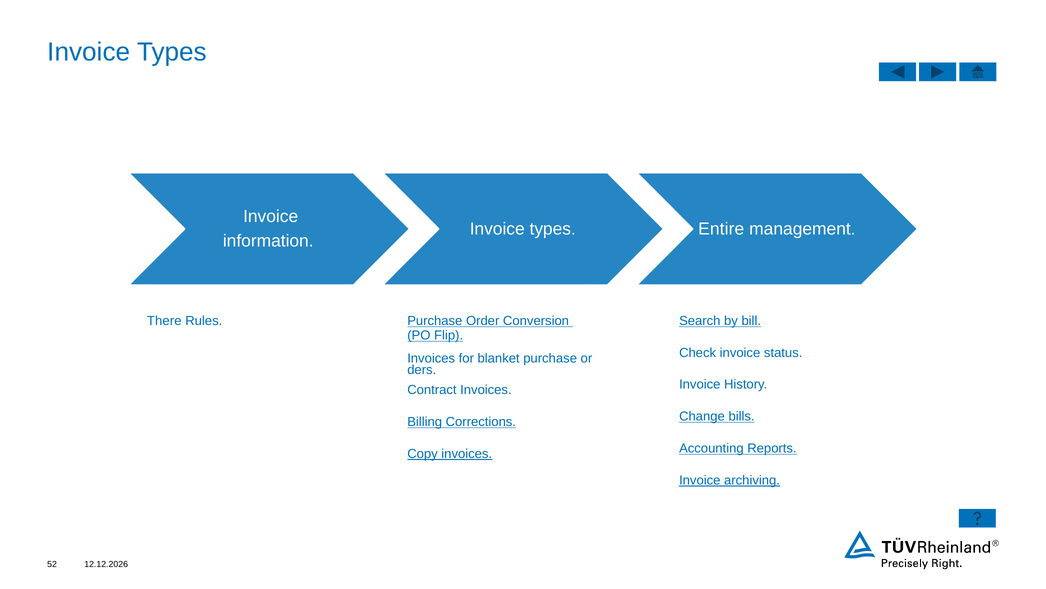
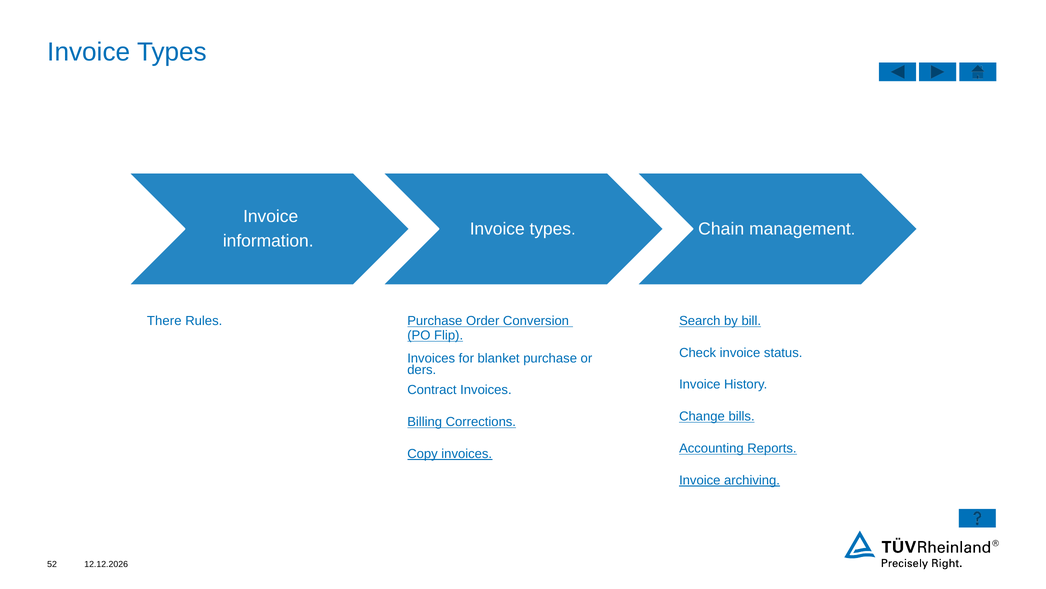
Entire: Entire -> Chain (721, 229)
